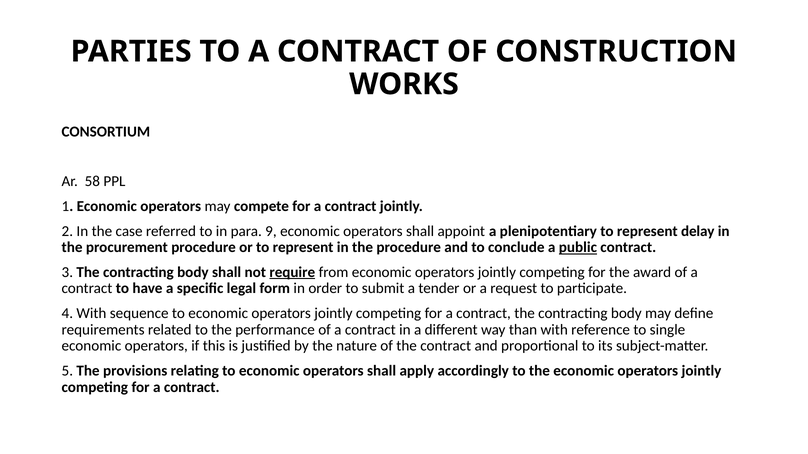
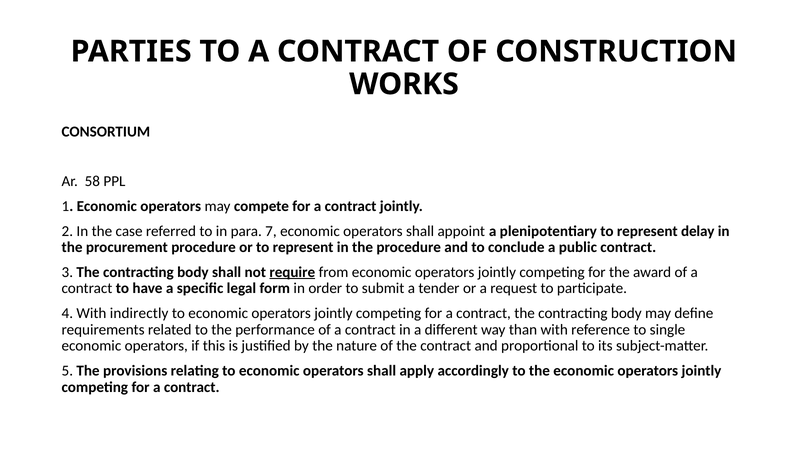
9: 9 -> 7 (271, 231)
public underline: present -> none (578, 248)
sequence: sequence -> indirectly (139, 314)
